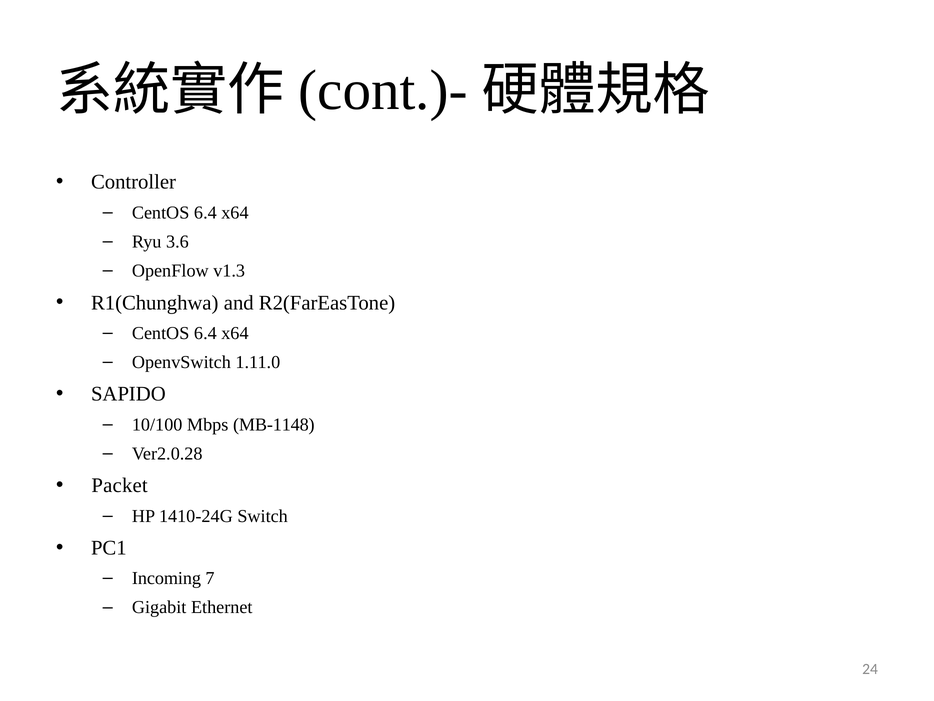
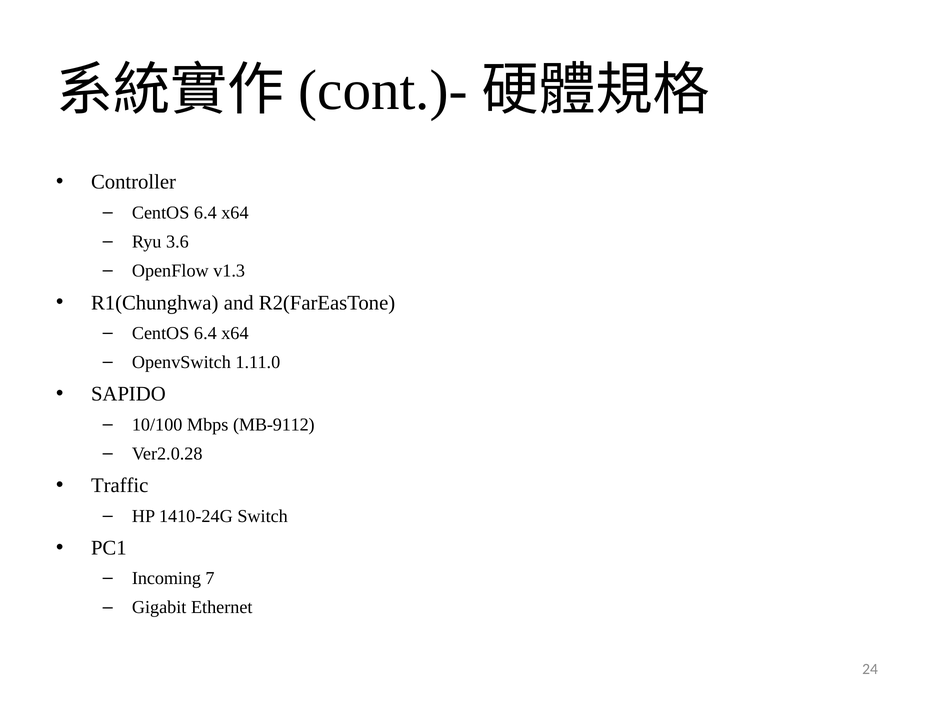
MB-1148: MB-1148 -> MB-9112 (274, 424)
Packet: Packet -> Traffic (120, 485)
